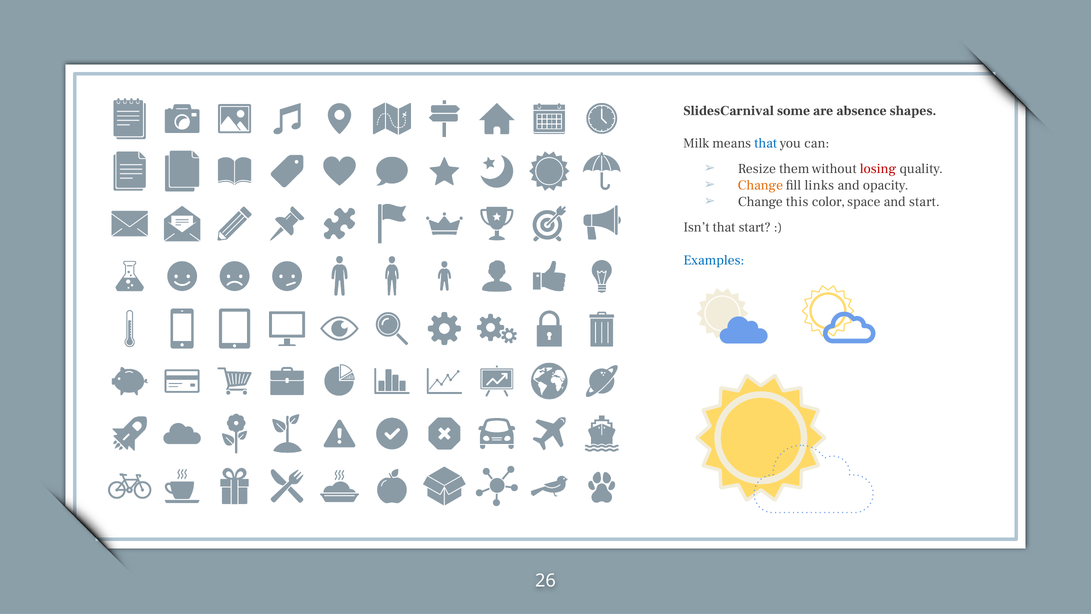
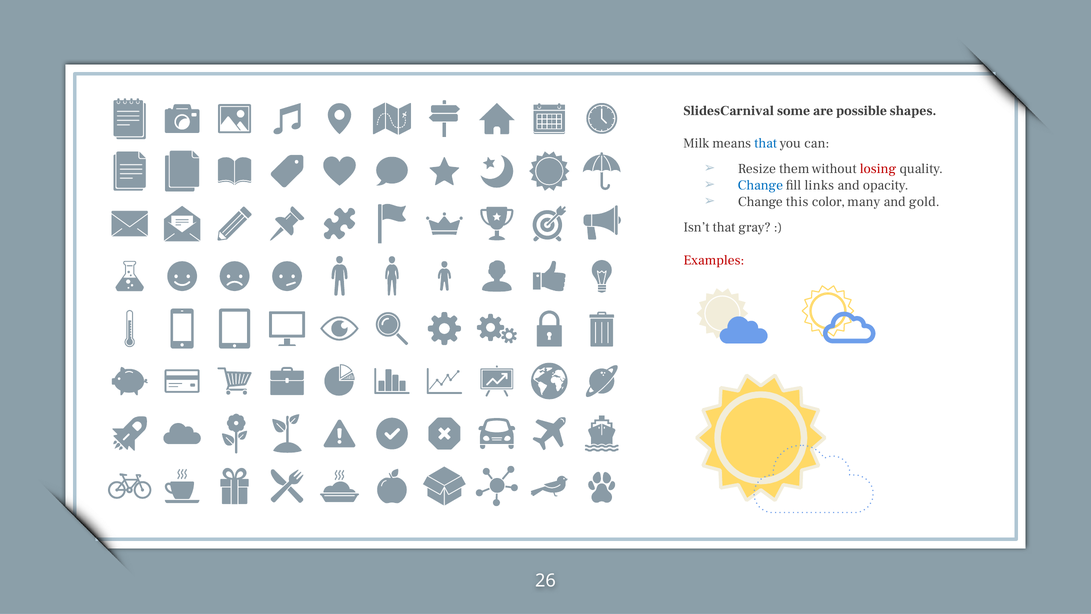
absence: absence -> possible (861, 111)
Change colour: orange -> blue (760, 185)
space: space -> many (864, 202)
and start: start -> gold (924, 202)
that start: start -> gray (755, 227)
Examples colour: blue -> red (714, 260)
